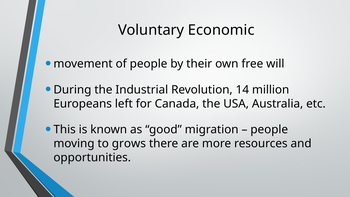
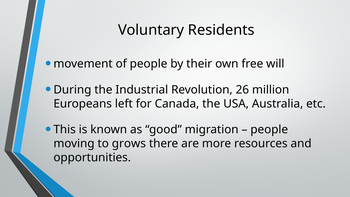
Economic: Economic -> Residents (221, 30)
14: 14 -> 26 (242, 90)
